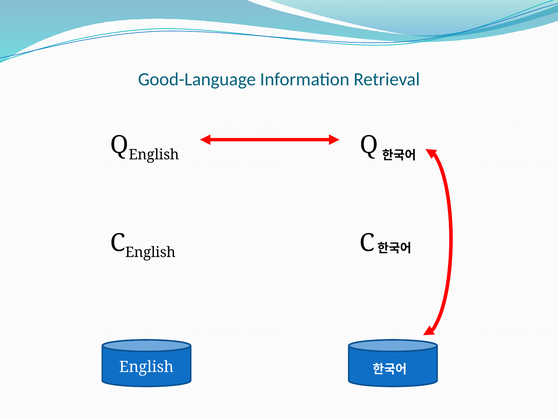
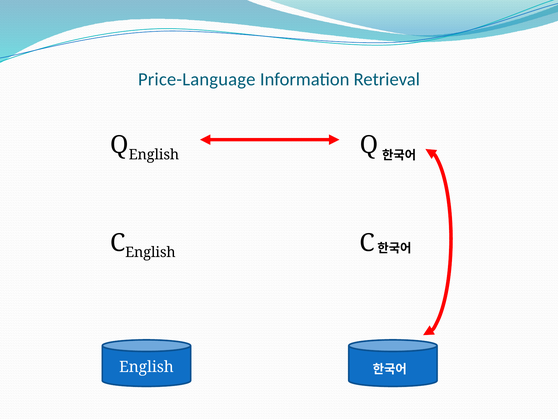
Good-Language: Good-Language -> Price-Language (197, 79)
